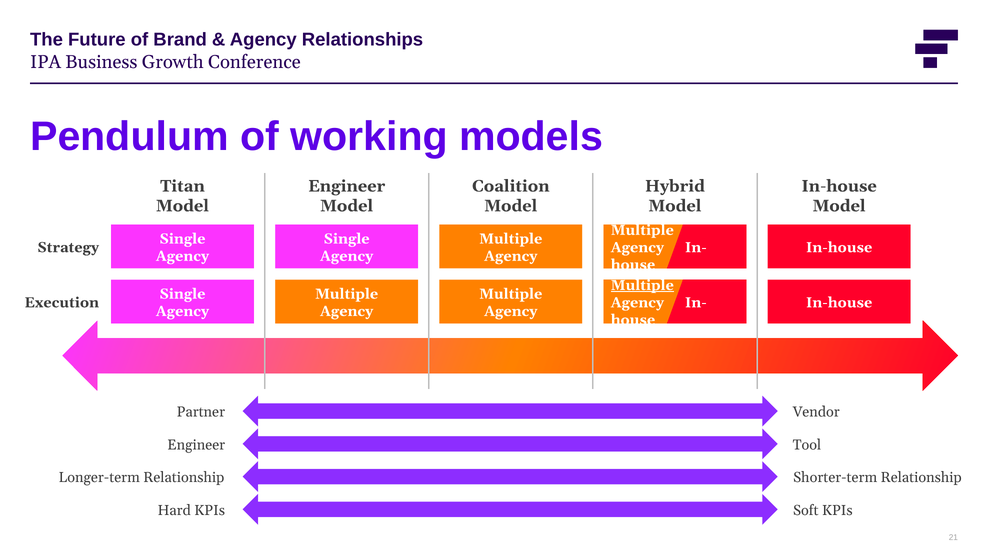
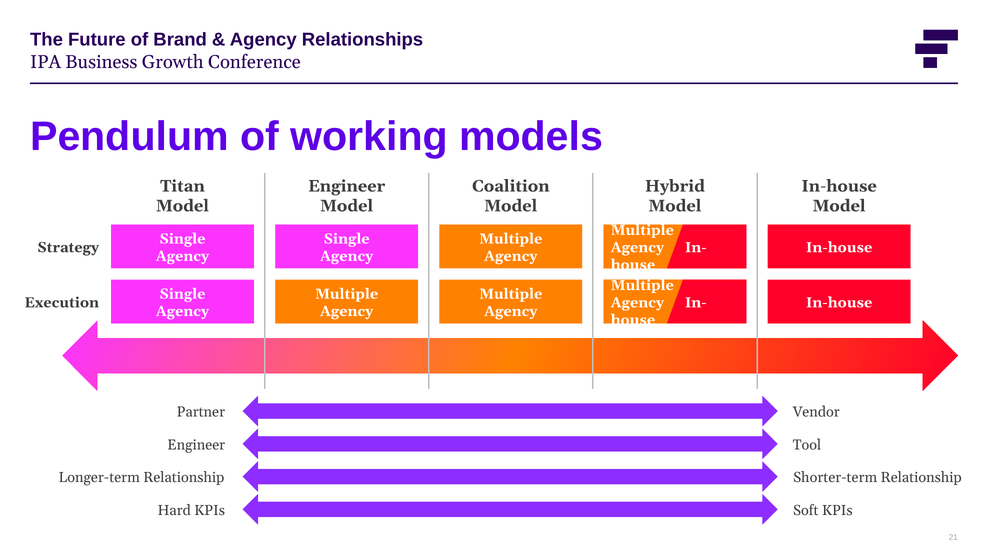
Multiple underline: present -> none (642, 285)
